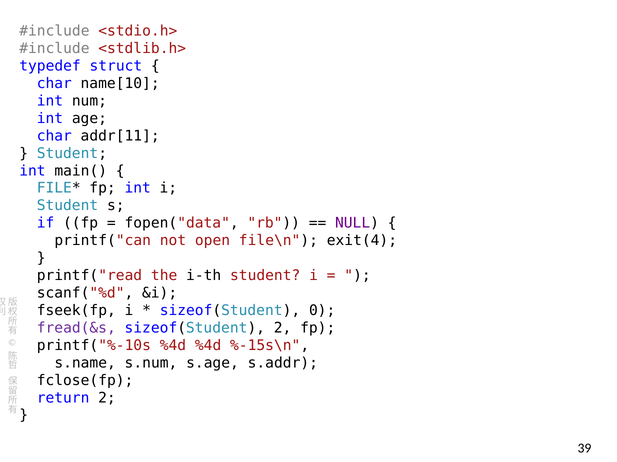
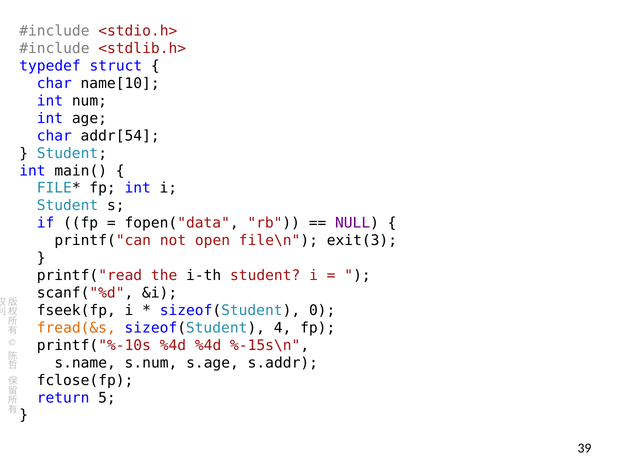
addr[11: addr[11 -> addr[54 (120, 136)
exit(4: exit(4 -> exit(3 (362, 241)
fread(&s colour: purple -> orange (76, 328)
sizeof(Student 2: 2 -> 4 (283, 328)
return 2: 2 -> 5 (107, 398)
